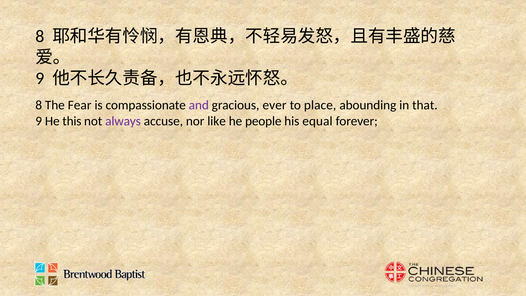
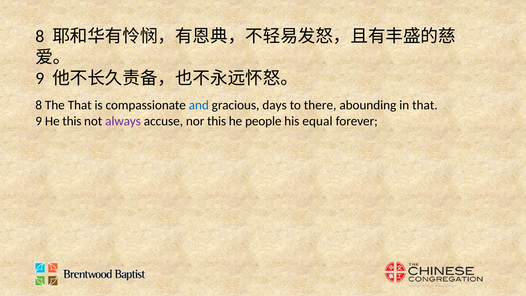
The Fear: Fear -> That (80, 105)
and colour: purple -> blue (199, 105)
ever: ever -> days (275, 105)
place: place -> there (320, 105)
nor like: like -> this (217, 121)
